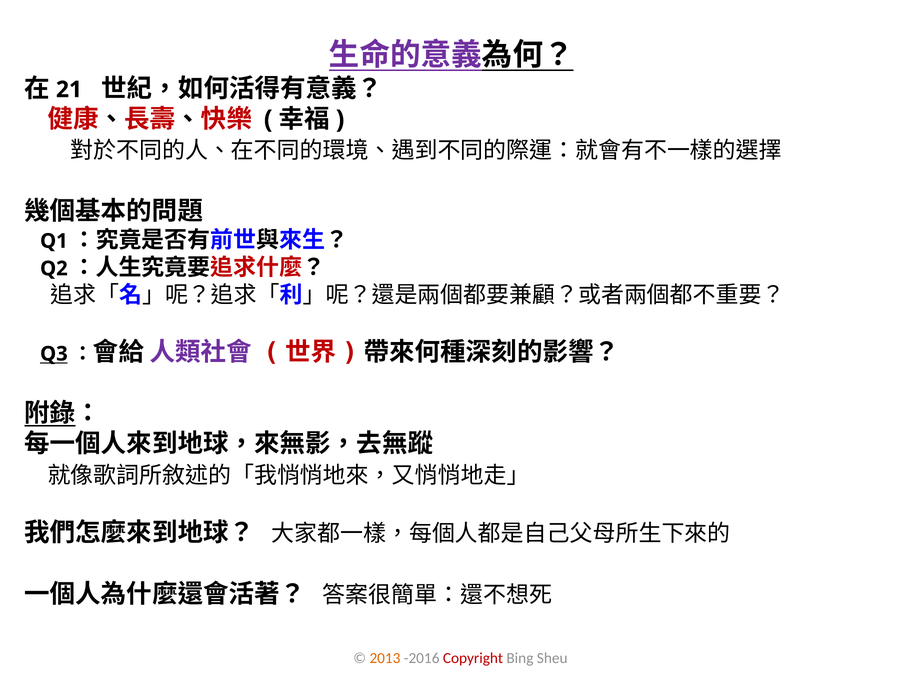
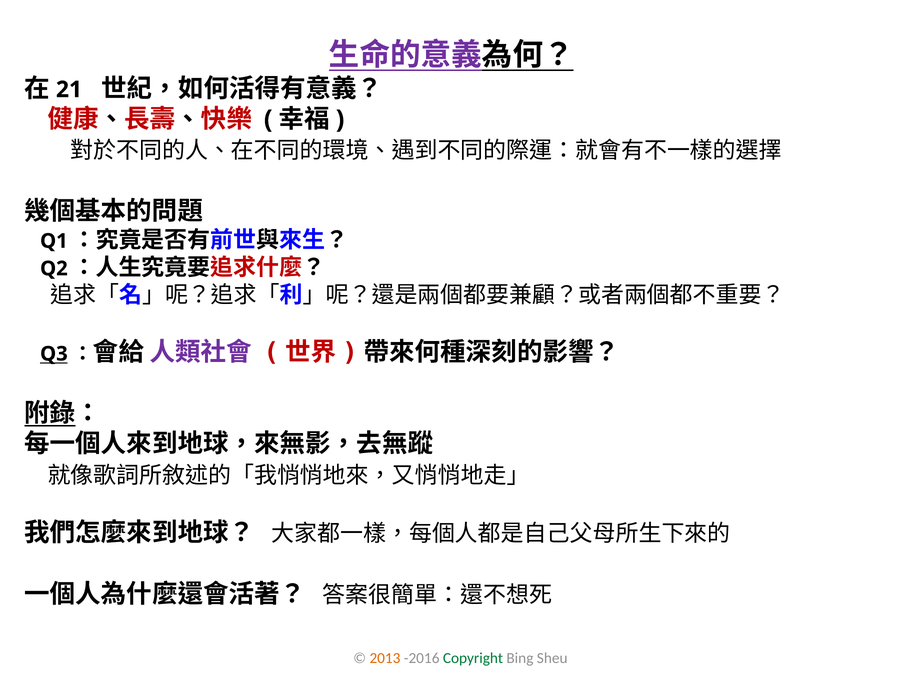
Copyright colour: red -> green (473, 658)
